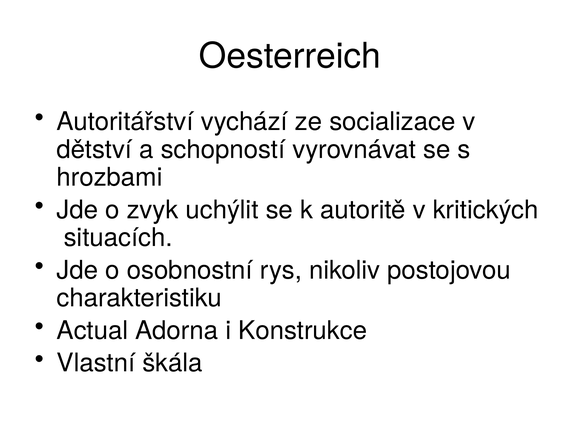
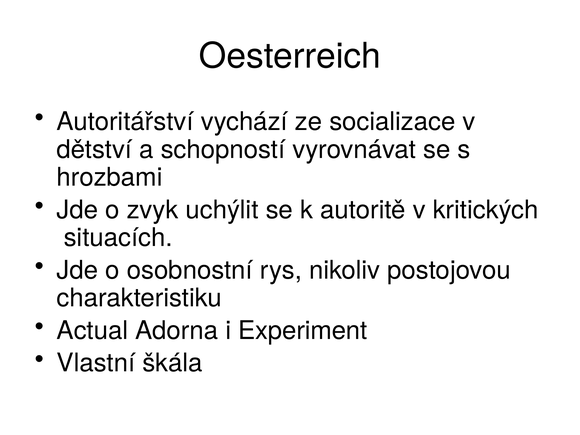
Konstrukce: Konstrukce -> Experiment (303, 331)
